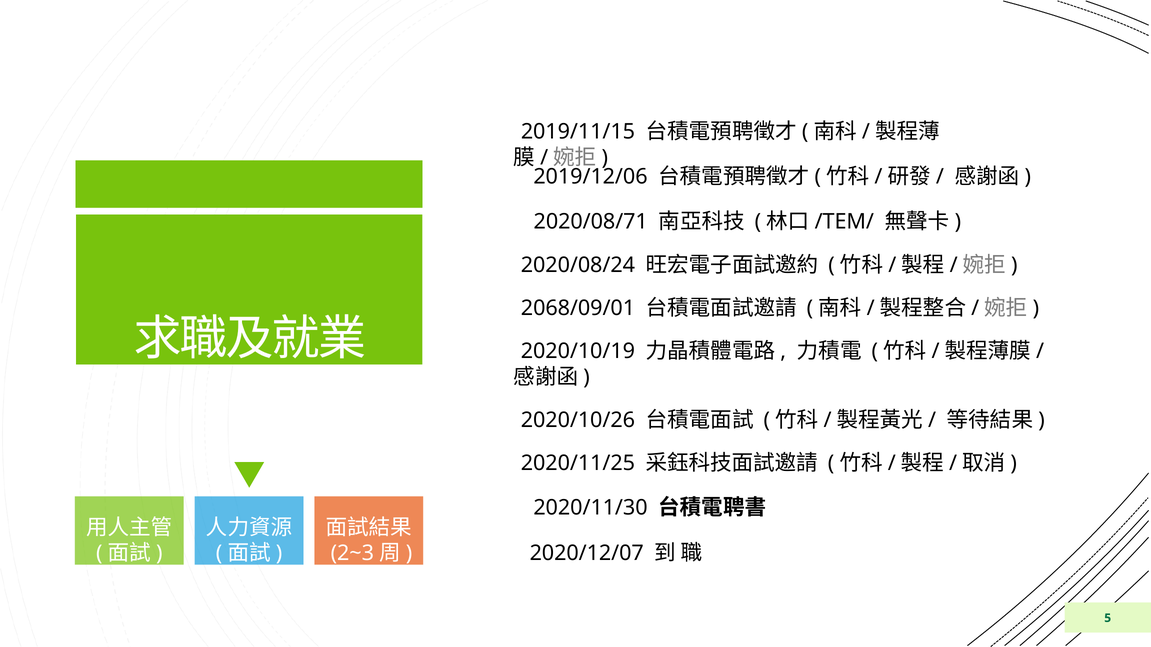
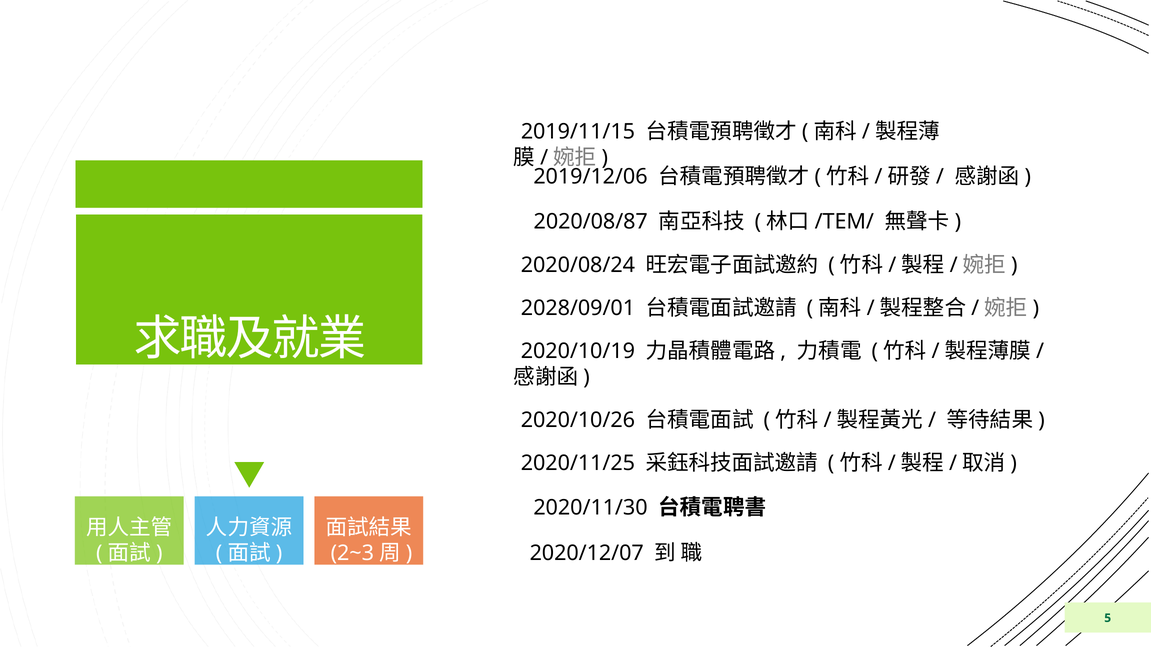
2020/08/71: 2020/08/71 -> 2020/08/87 (591, 222)
2068/09/01: 2068/09/01 -> 2028/09/01 (578, 308)
